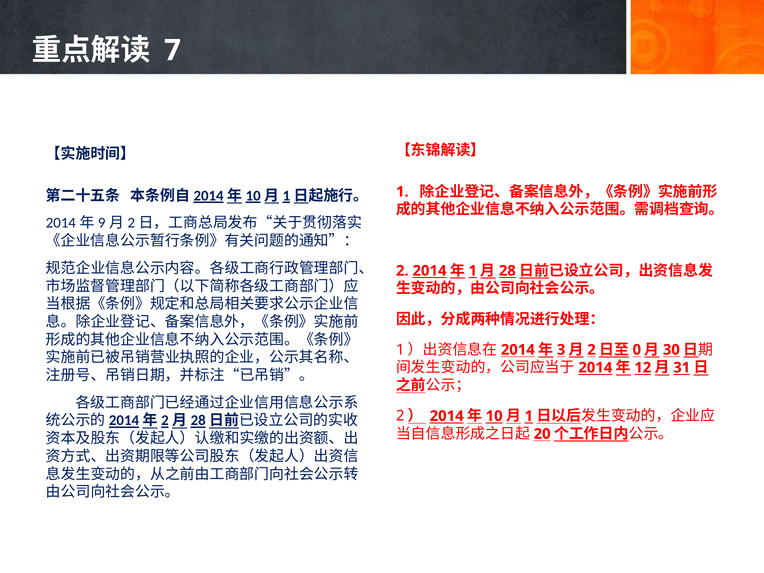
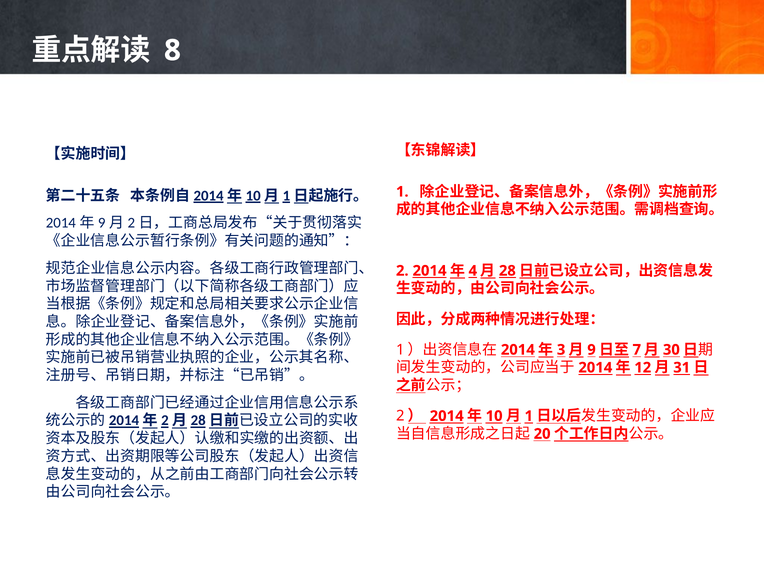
7: 7 -> 8 (172, 50)
1: 1 -> 4 (473, 271)
2: 2 -> 9 (592, 350)
0: 0 -> 7 (637, 350)
